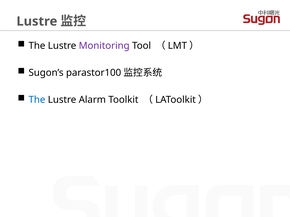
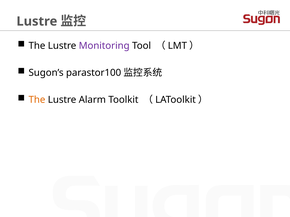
The colour: blue -> orange (37, 100)
